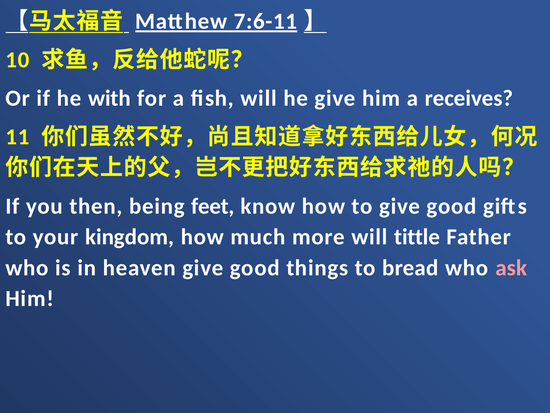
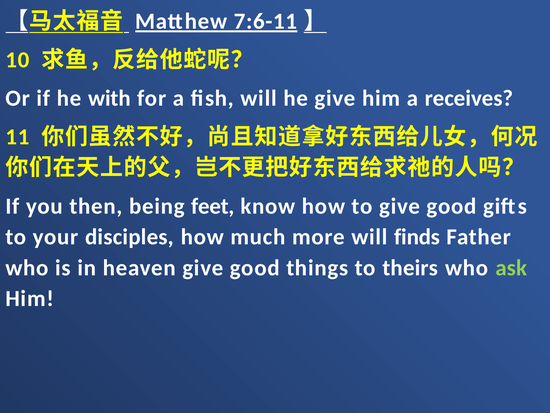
kingdom: kingdom -> disciples (129, 237)
tittle: tittle -> finds (417, 237)
bread: bread -> theirs (410, 268)
ask colour: pink -> light green (511, 268)
